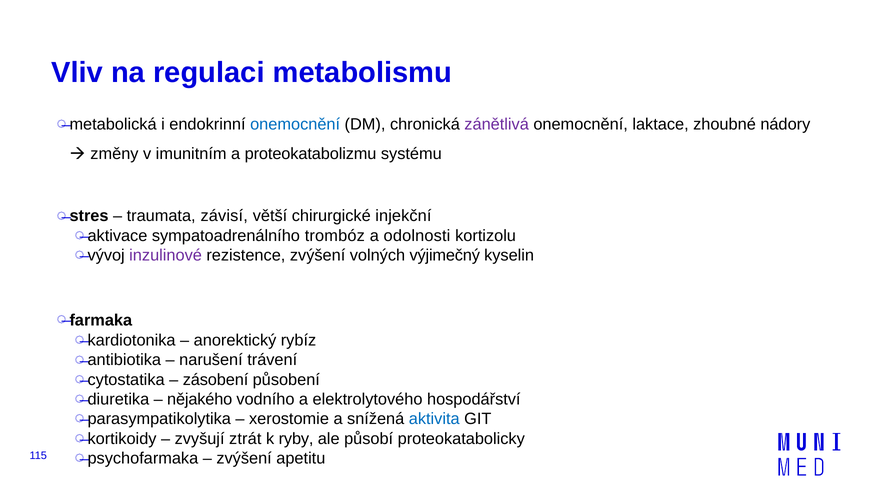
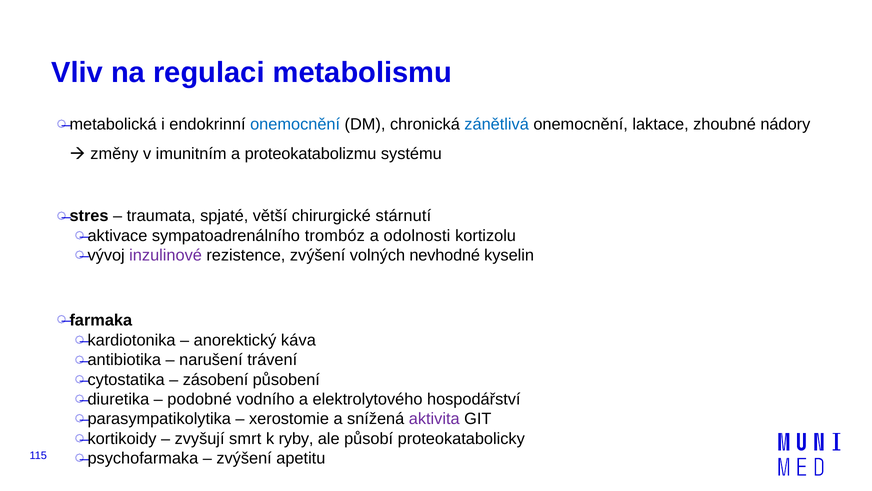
zánětlivá colour: purple -> blue (497, 124)
závisí: závisí -> spjaté (224, 216)
injekční: injekční -> stárnutí (403, 216)
výjimečný: výjimečný -> nevhodné (445, 255)
rybíz: rybíz -> káva (298, 340)
nějakého: nějakého -> podobné (200, 399)
aktivita colour: blue -> purple (434, 419)
ztrát: ztrát -> smrt (245, 438)
